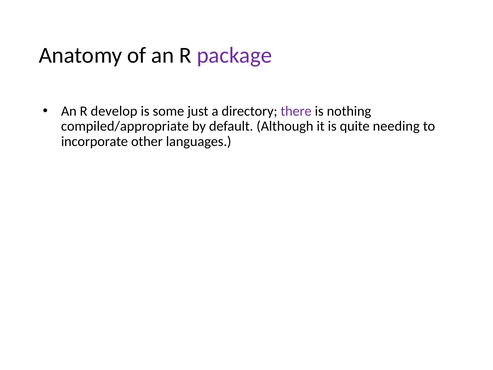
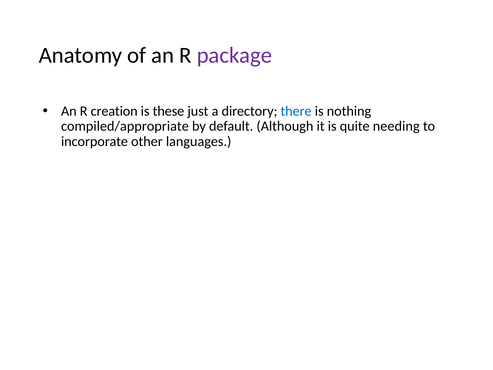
develop: develop -> creation (114, 111)
some: some -> these (169, 111)
there colour: purple -> blue (296, 111)
